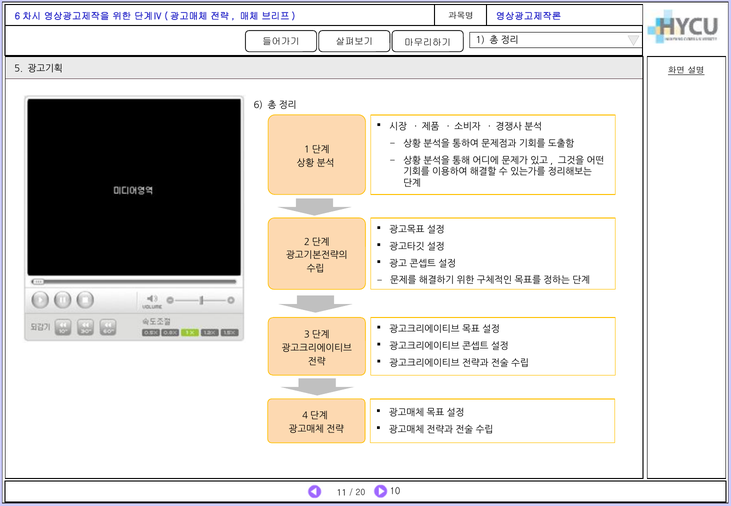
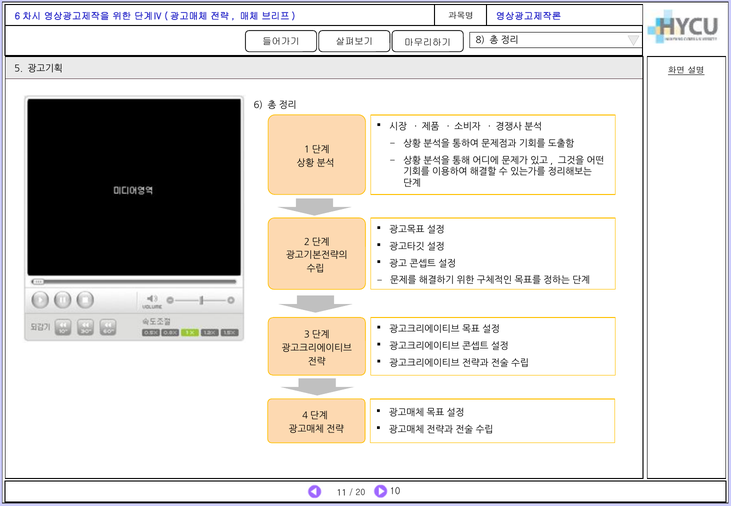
1: 1 -> 8 (480, 40)
